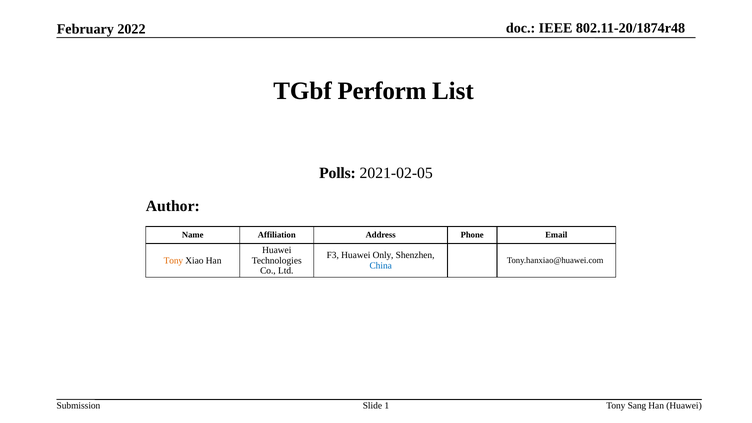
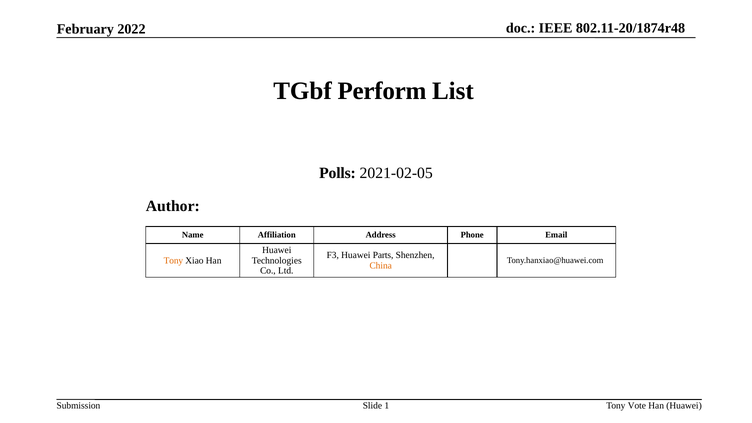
Only: Only -> Parts (383, 255)
China colour: blue -> orange (381, 266)
Sang: Sang -> Vote (637, 406)
